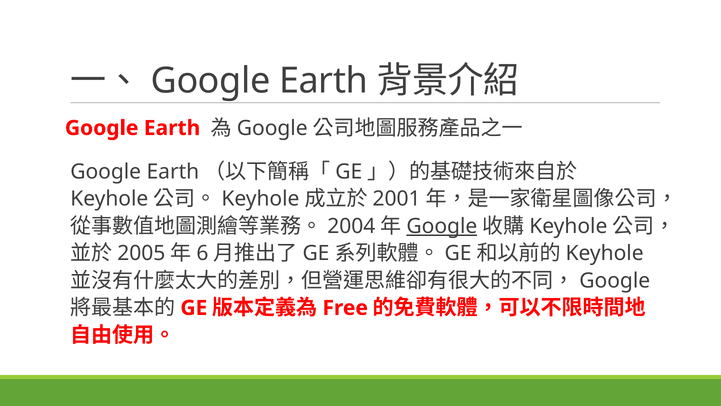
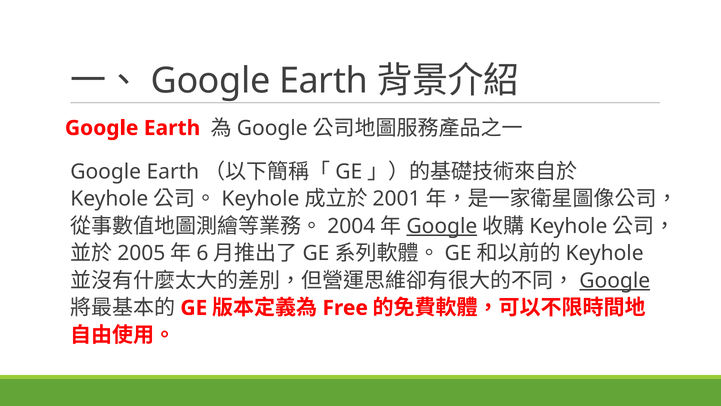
Google underline: none -> present (615, 280)
